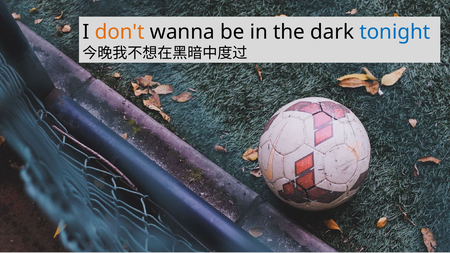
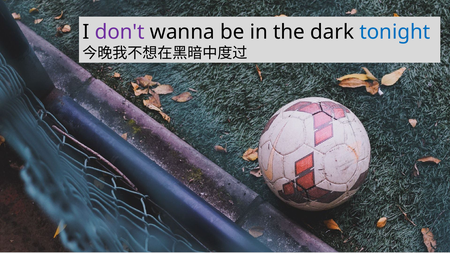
don't colour: orange -> purple (120, 32)
